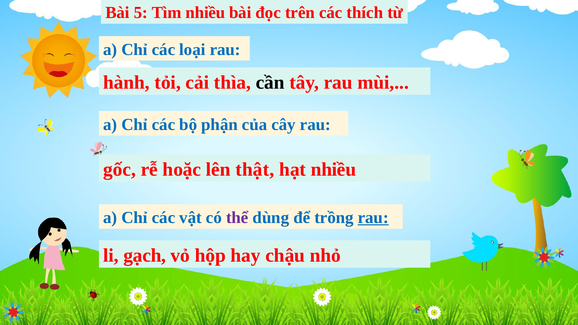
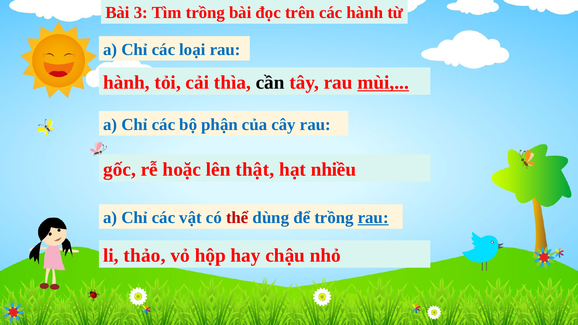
5: 5 -> 3 (141, 13)
Tìm nhiều: nhiều -> trồng (205, 13)
các thích: thích -> hành (365, 13)
mùi underline: none -> present (383, 83)
thể colour: purple -> red (237, 218)
gạch: gạch -> thảo (145, 255)
